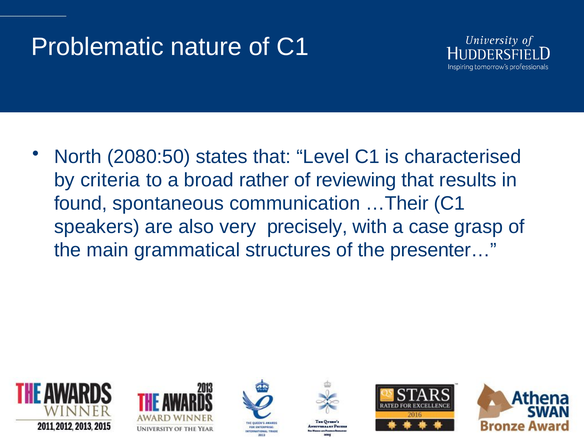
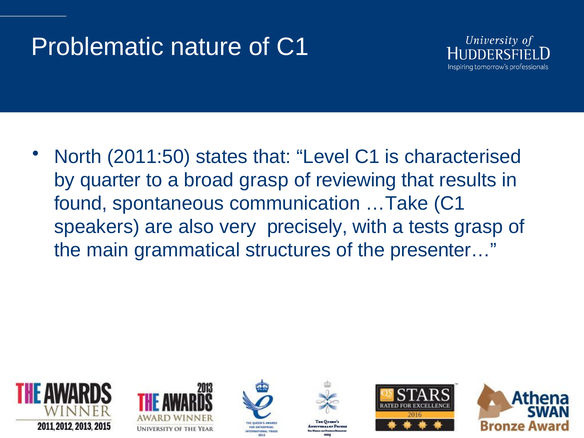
2080:50: 2080:50 -> 2011:50 (149, 157)
criteria: criteria -> quarter (110, 180)
broad rather: rather -> grasp (264, 180)
…Their: …Their -> …Take (397, 204)
case: case -> tests (429, 227)
